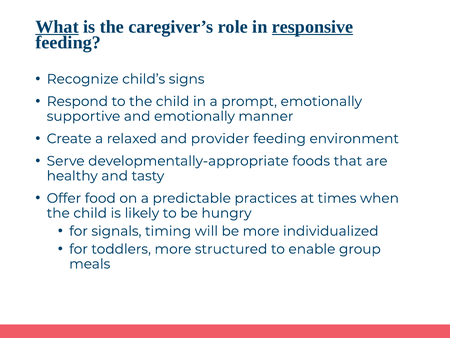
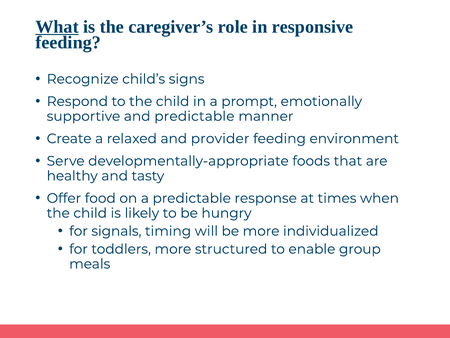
responsive underline: present -> none (313, 27)
and emotionally: emotionally -> predictable (194, 116)
practices: practices -> response (266, 198)
